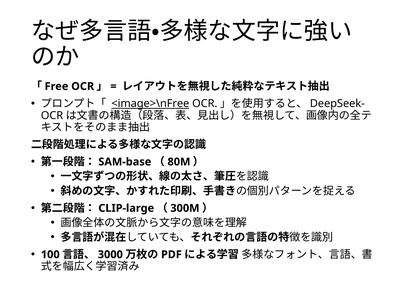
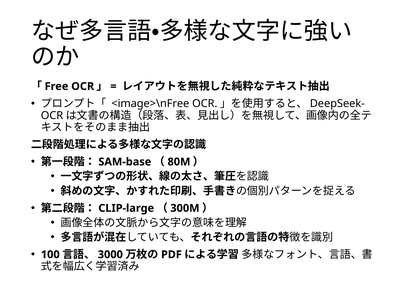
<image>\nFree underline: present -> none (150, 104)
